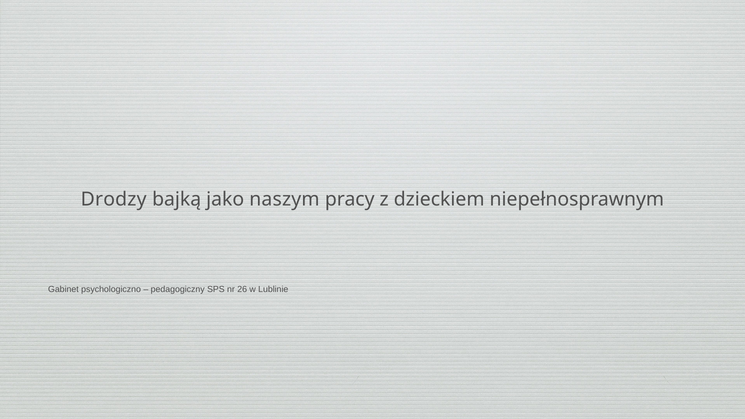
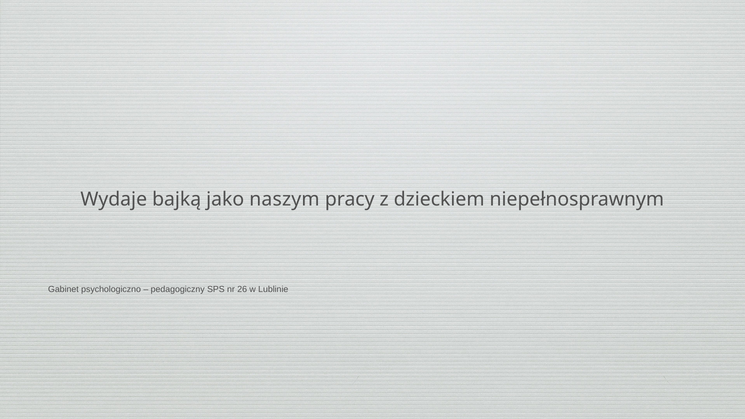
Drodzy: Drodzy -> Wydaje (114, 200)
